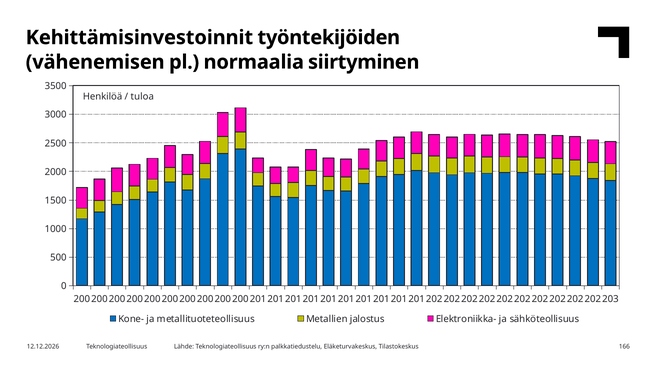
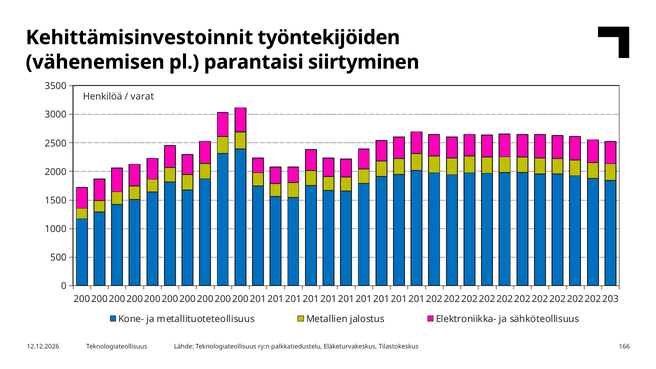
normaalia: normaalia -> parantaisi (254, 62)
tuloa: tuloa -> varat (142, 96)
